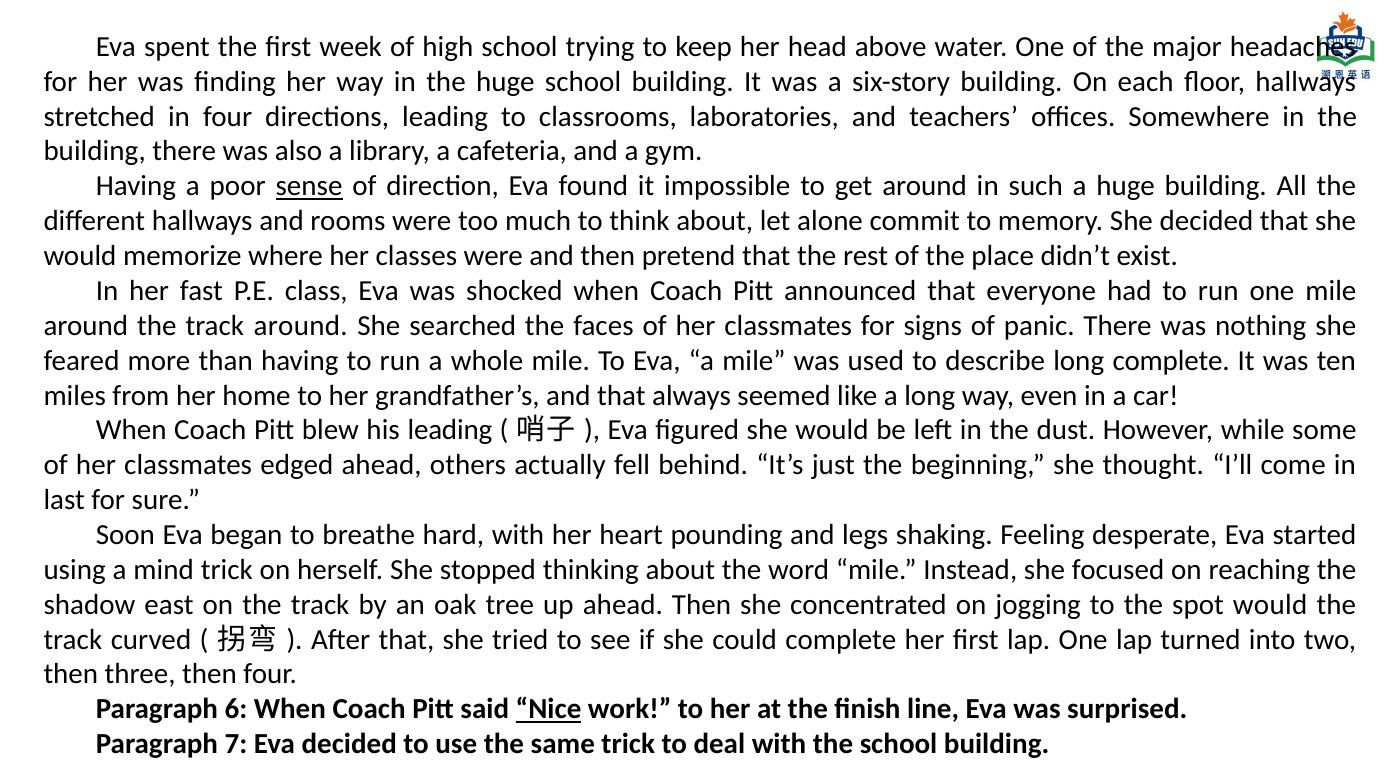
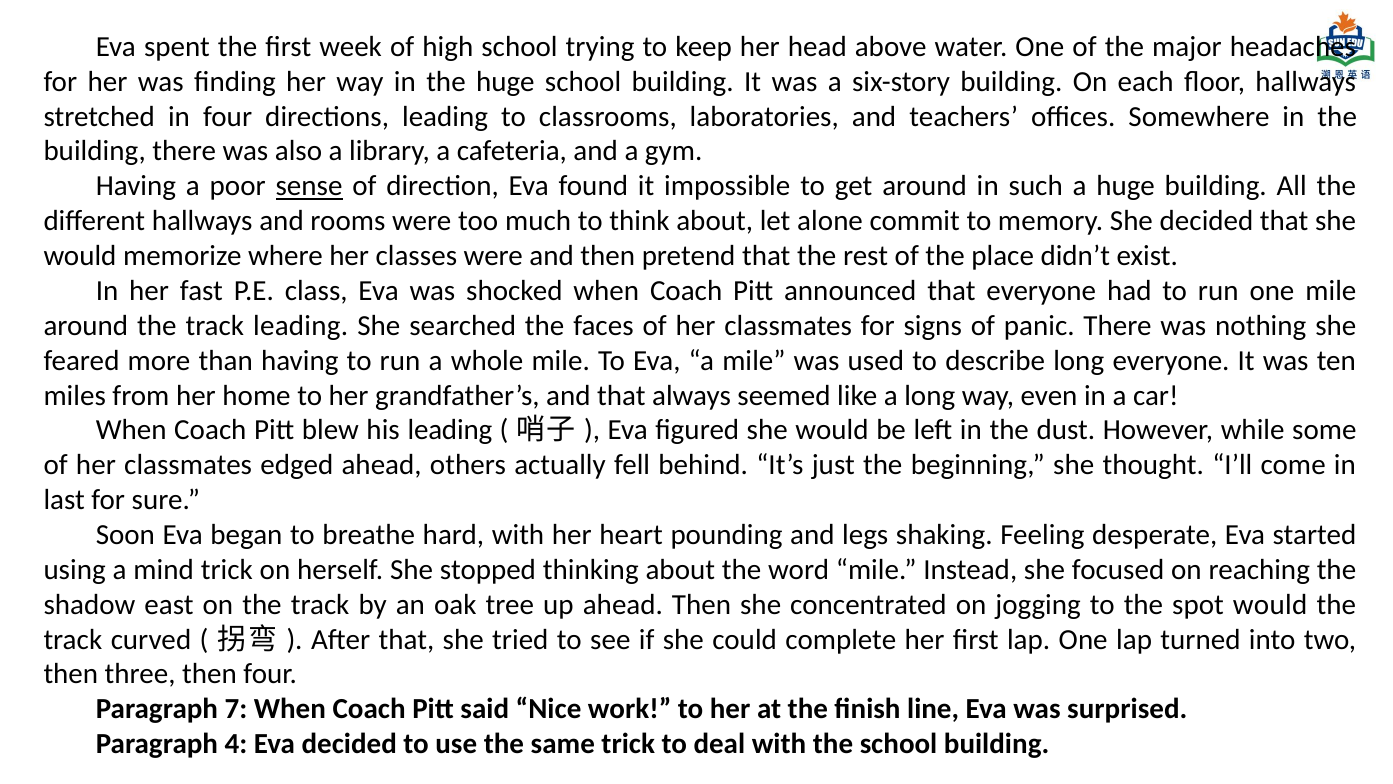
track around: around -> leading (301, 326)
long complete: complete -> everyone (1171, 360)
6: 6 -> 7 (236, 709)
Nice underline: present -> none (549, 709)
7: 7 -> 4 (236, 744)
